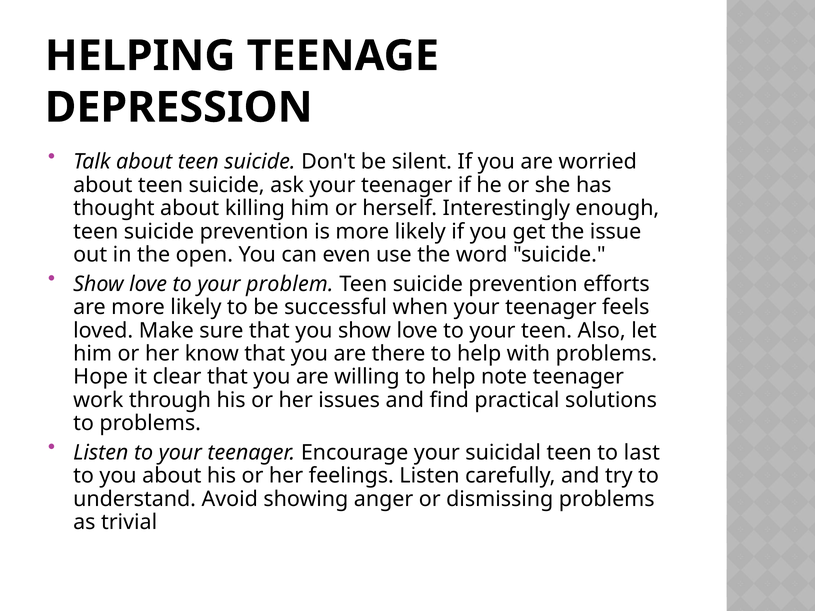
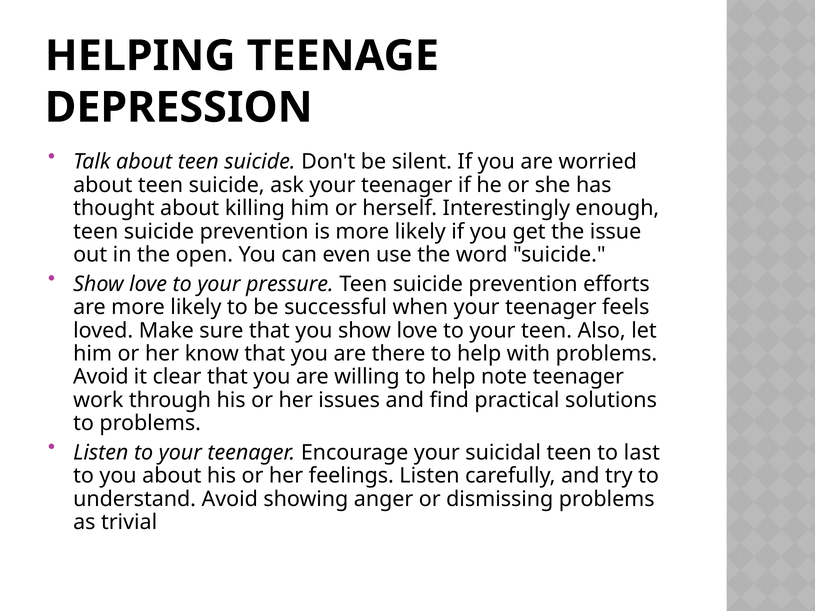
problem: problem -> pressure (290, 284)
Hope: Hope -> Avoid (101, 377)
